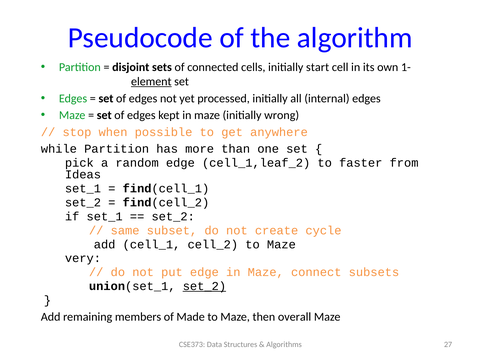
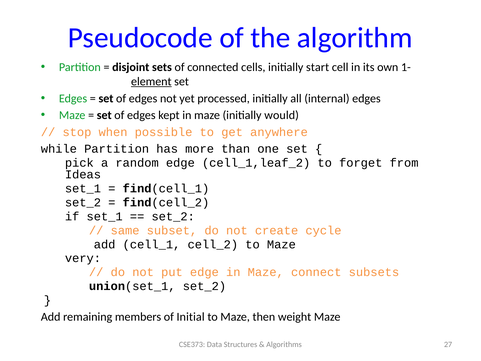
wrong: wrong -> would (282, 115)
faster: faster -> forget (361, 163)
set_2 underline: present -> none (204, 286)
Made: Made -> Initial (191, 317)
overall: overall -> weight (295, 317)
